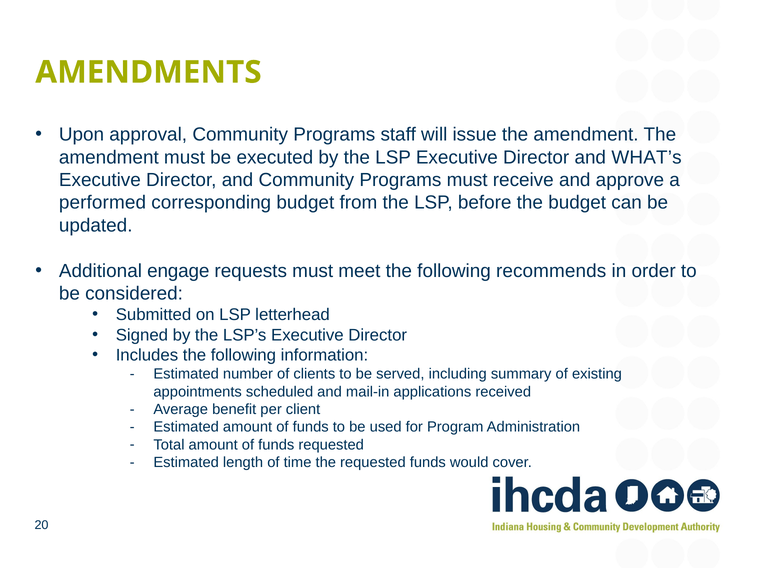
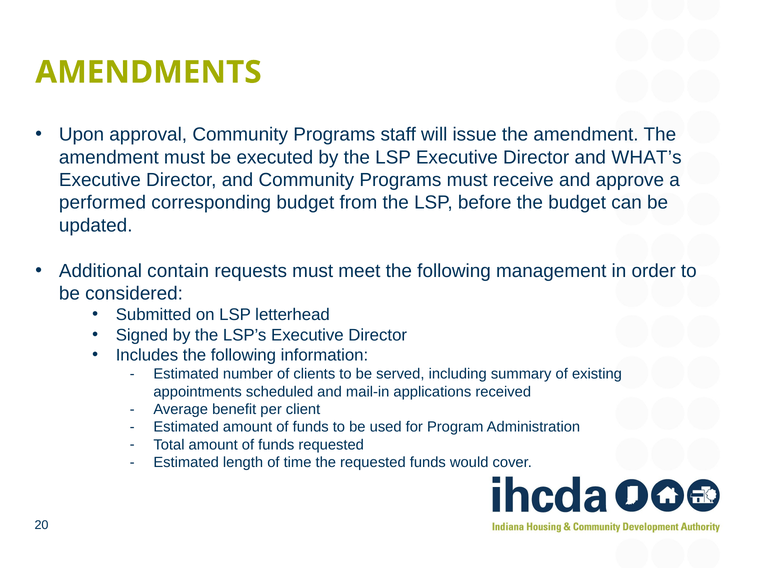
engage: engage -> contain (178, 271)
recommends: recommends -> management (551, 271)
